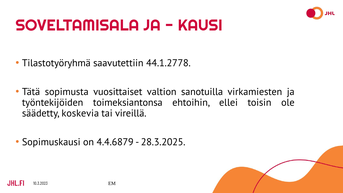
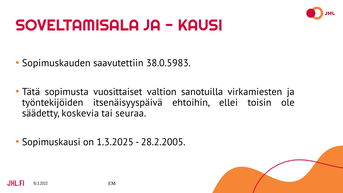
Tilastotyöryhmä: Tilastotyöryhmä -> Sopimuskauden (56, 63)
44.1.2778: 44.1.2778 -> 38.0.5983 (168, 63)
toimeksiantonsa: toimeksiantonsa -> itsenäisyyspäivä (128, 103)
vireillä: vireillä -> seuraa (131, 113)
4.4.6879: 4.4.6879 -> 1.3.2025 (115, 142)
28.3.2025: 28.3.2025 -> 28.2.2005 (163, 142)
